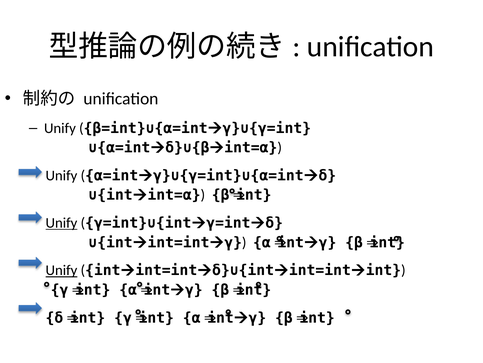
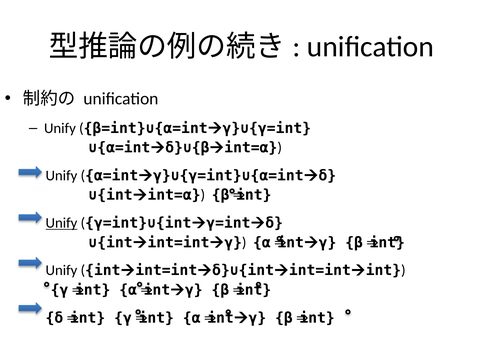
Unify underline: present -> none (61, 270)
